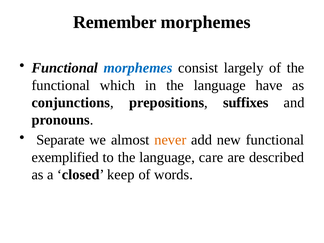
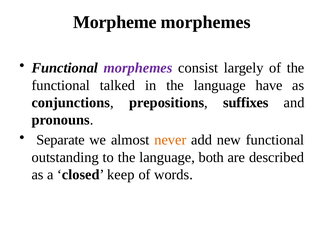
Remember: Remember -> Morpheme (115, 22)
morphemes colour: blue -> purple (138, 68)
which: which -> talked (118, 85)
exemplified: exemplified -> outstanding (65, 157)
care: care -> both (211, 157)
